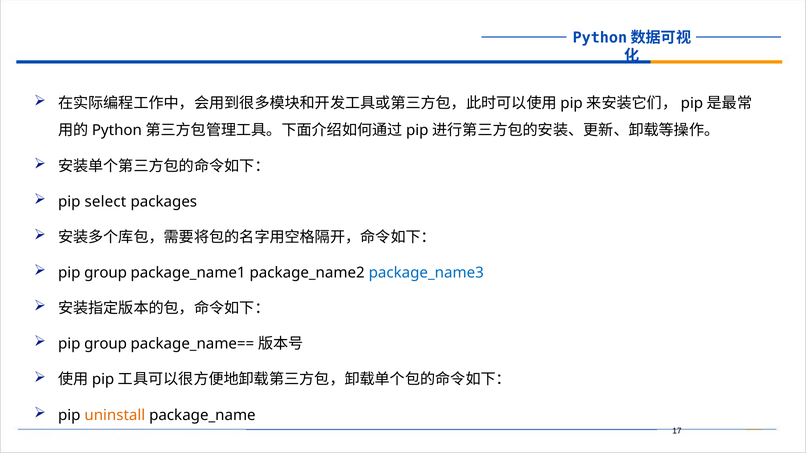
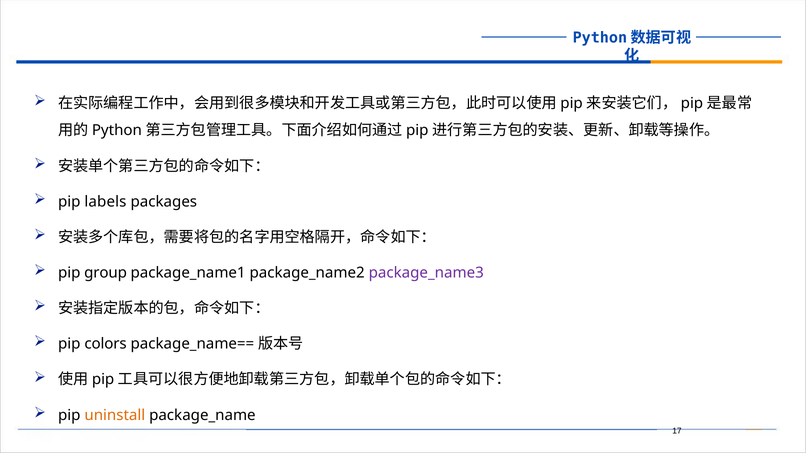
select: select -> labels (105, 202)
package_name3 colour: blue -> purple (426, 273)
group: group -> colors (106, 344)
